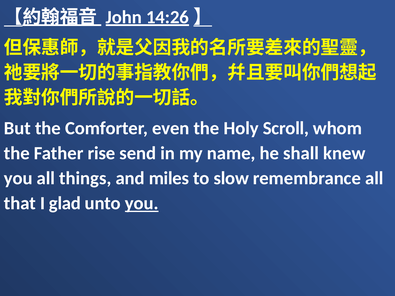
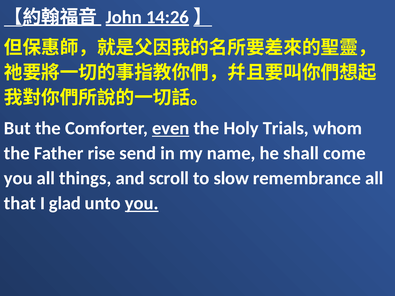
even underline: none -> present (171, 128)
Scroll: Scroll -> Trials (286, 128)
knew: knew -> come (344, 153)
miles: miles -> scroll (169, 178)
